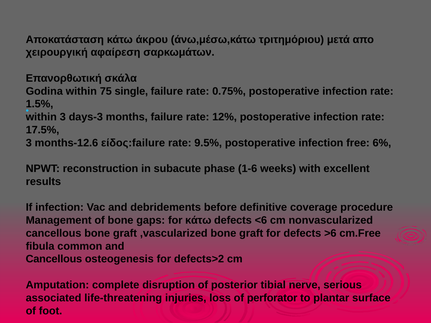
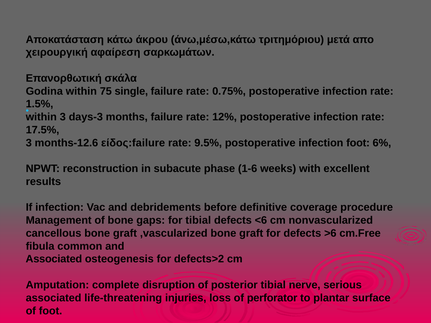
infection free: free -> foot (358, 143)
for κάτω: κάτω -> tibial (198, 221)
Cancellous: Cancellous -> Associated (54, 259)
